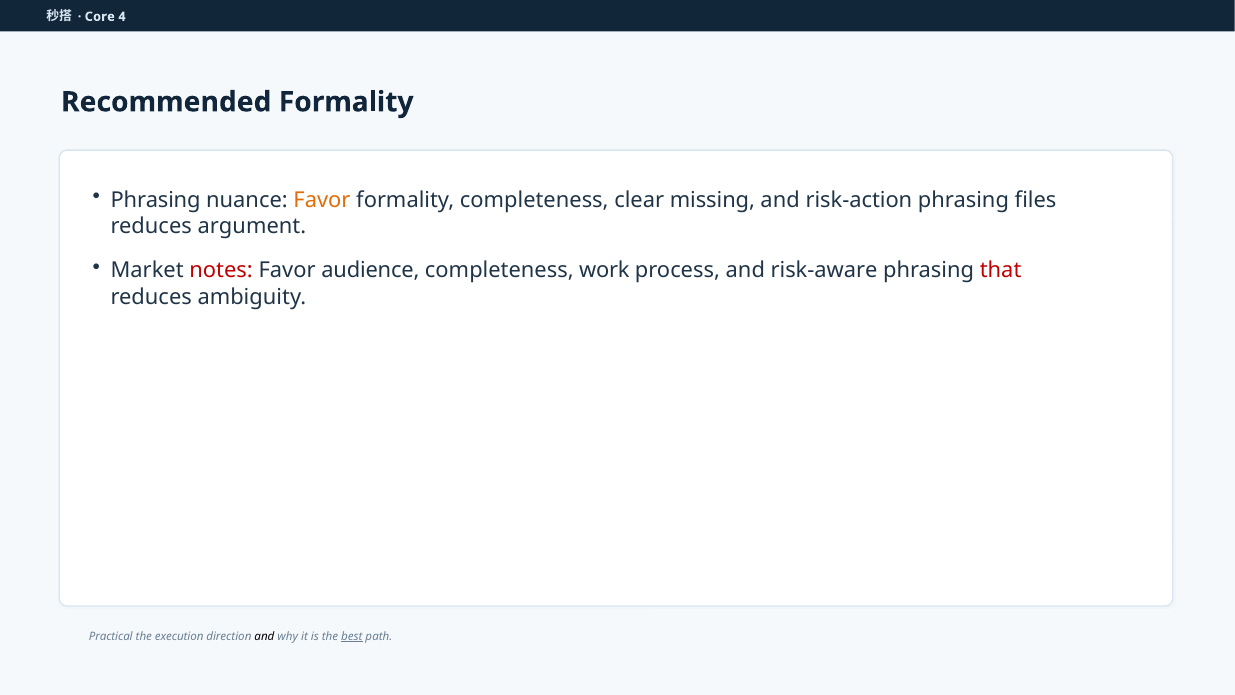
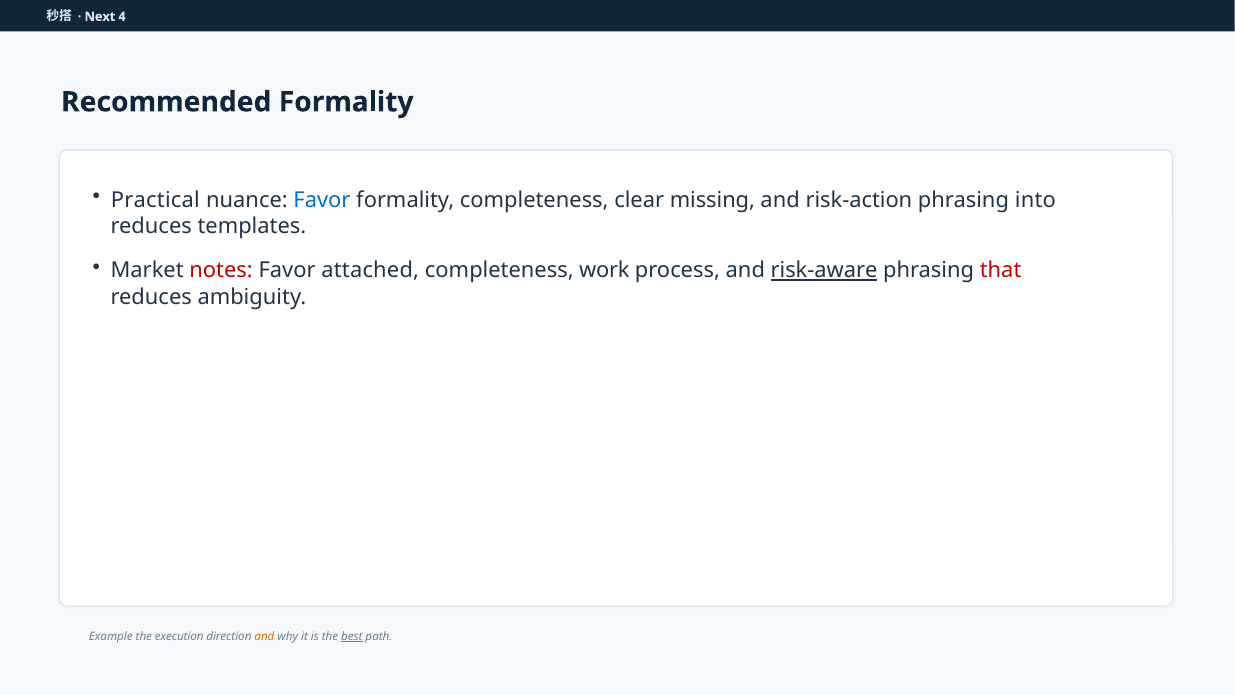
Core: Core -> Next (100, 17)
Phrasing: Phrasing -> Practical (155, 200)
Favor colour: orange -> blue (322, 200)
files: files -> into (1035, 200)
argument: argument -> templates (252, 226)
audience: audience -> attached (370, 270)
risk-aware underline: none -> present (824, 270)
Practical: Practical -> Example (111, 636)
and colour: black -> orange (264, 636)
